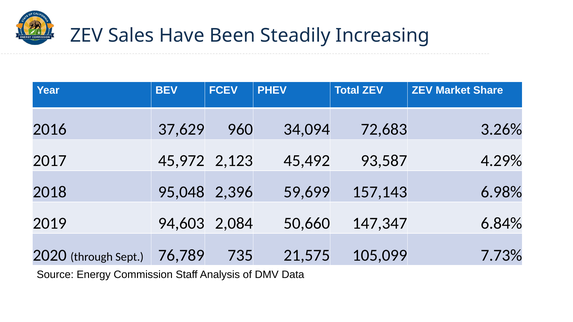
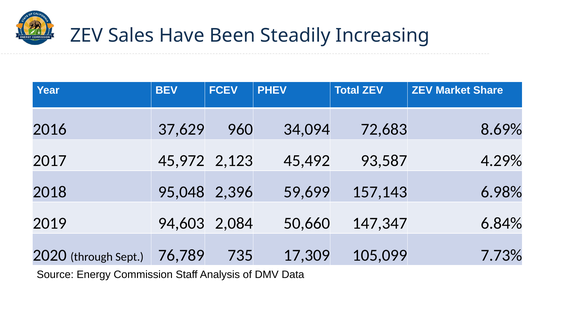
3.26%: 3.26% -> 8.69% (501, 130)
21,575: 21,575 -> 17,309 (307, 256)
